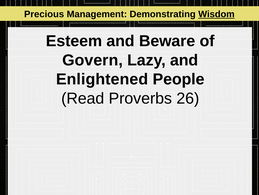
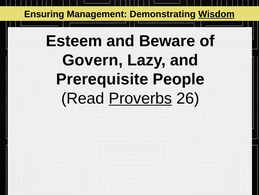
Precious: Precious -> Ensuring (44, 14)
Enlightened: Enlightened -> Prerequisite (102, 79)
Proverbs underline: none -> present (140, 98)
